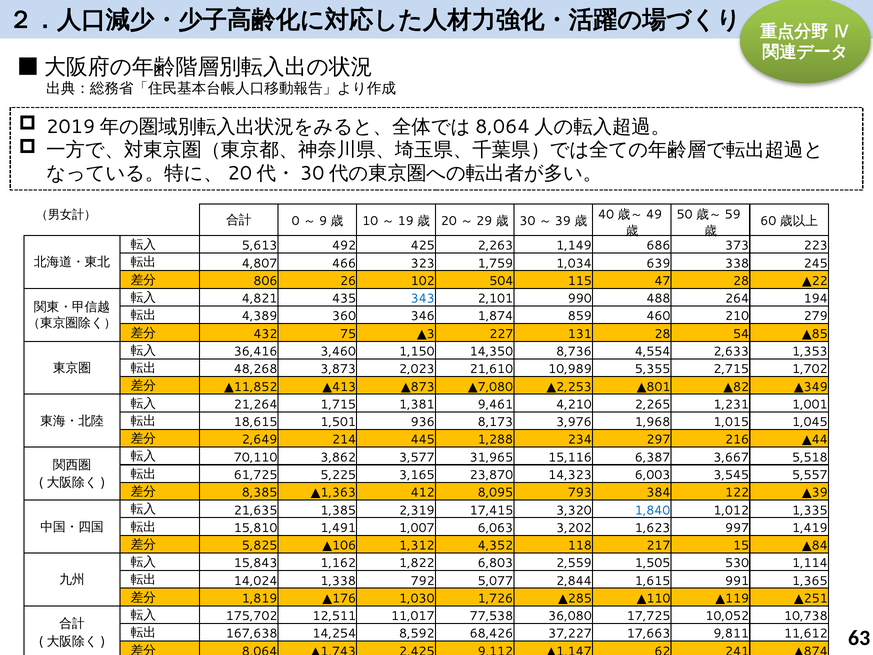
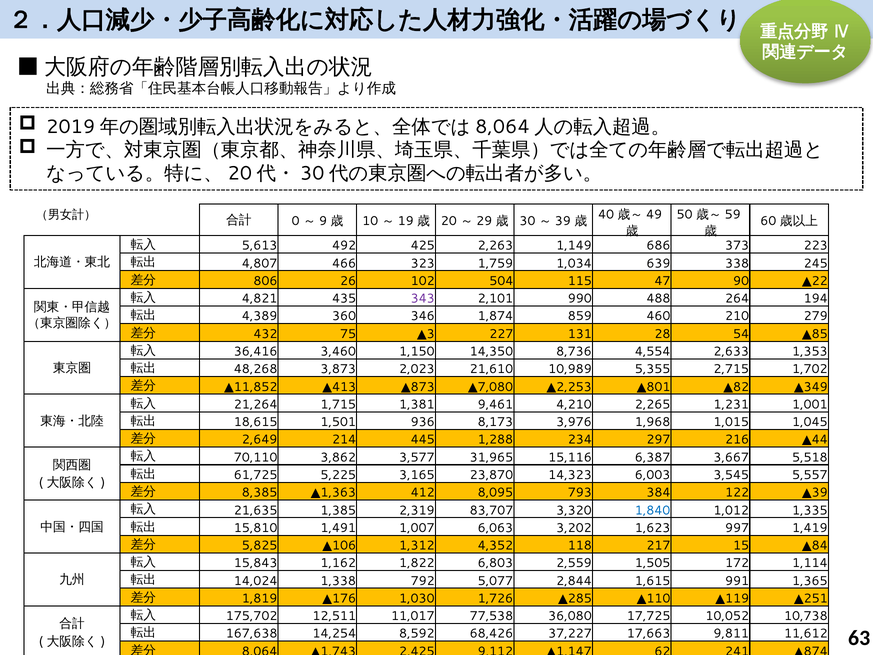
47 28: 28 -> 90 (741, 281)
343 colour: blue -> purple (423, 299)
17,415: 17,415 -> 83,707 (491, 510)
530: 530 -> 172 (737, 563)
